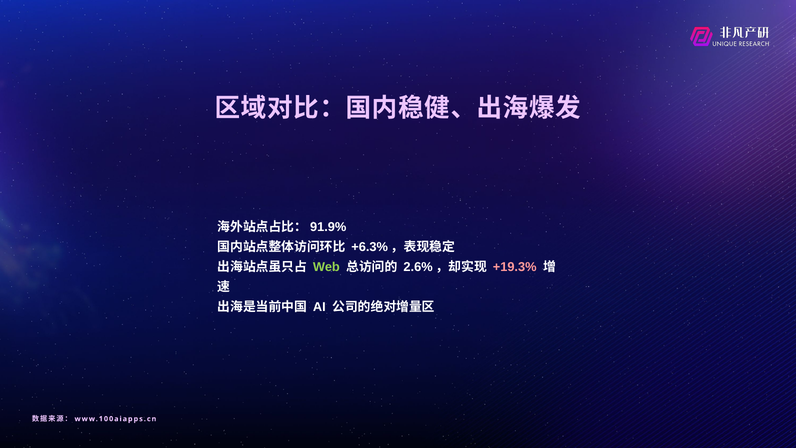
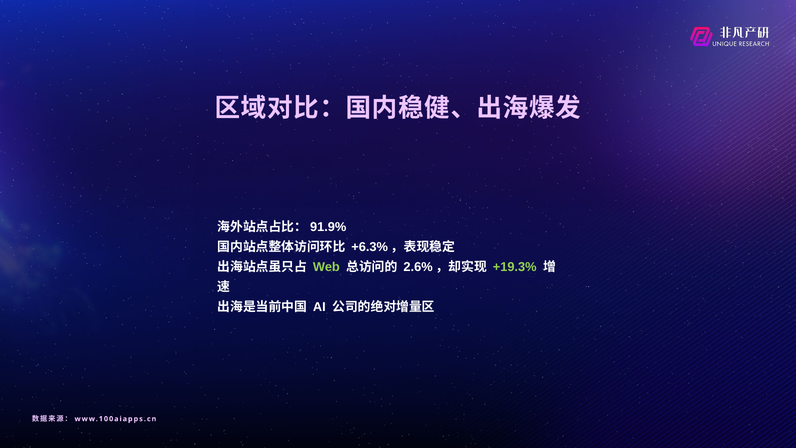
+19.3% colour: pink -> light green (515, 267)
